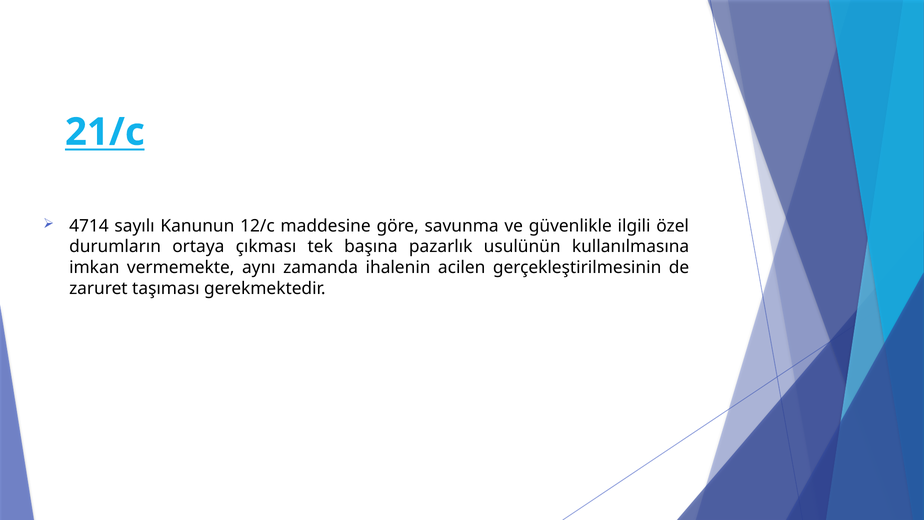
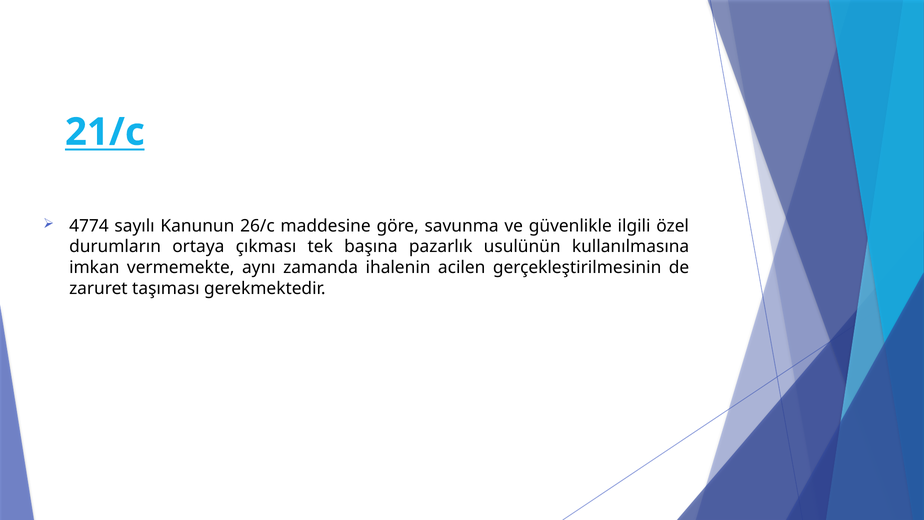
4714: 4714 -> 4774 (89, 226)
12/c: 12/c -> 26/c (257, 226)
